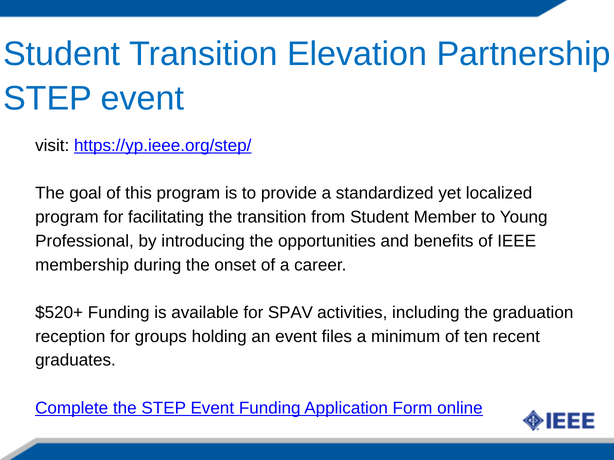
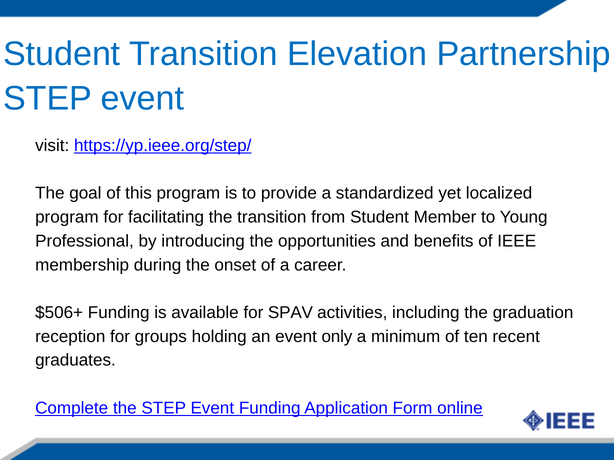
$520+: $520+ -> $506+ (59, 313)
files: files -> only (337, 337)
